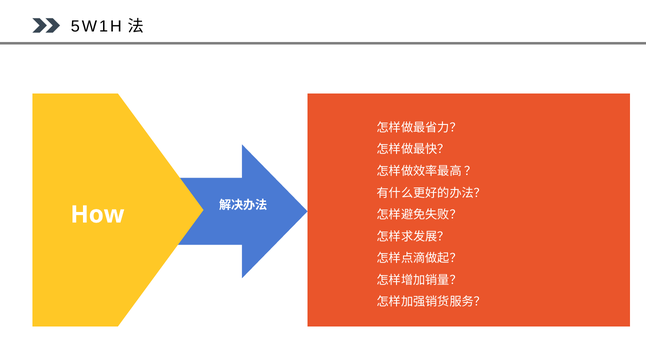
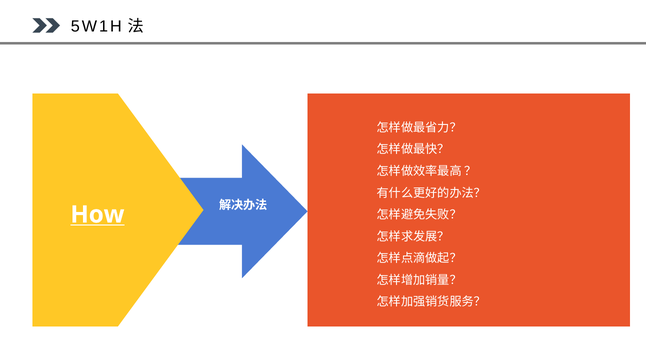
How underline: none -> present (97, 215)
